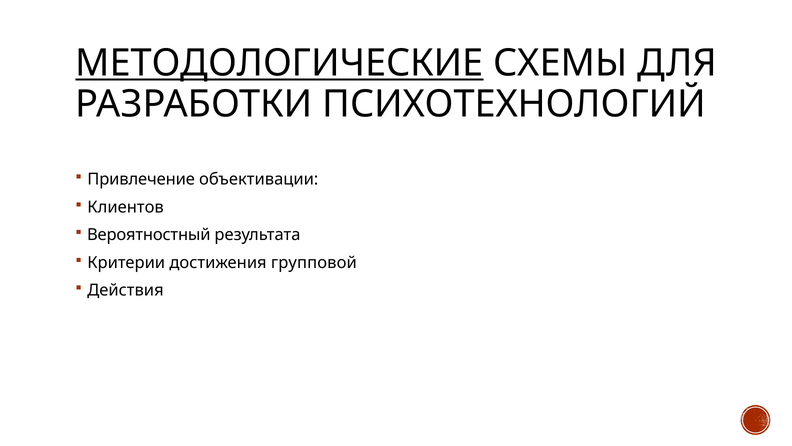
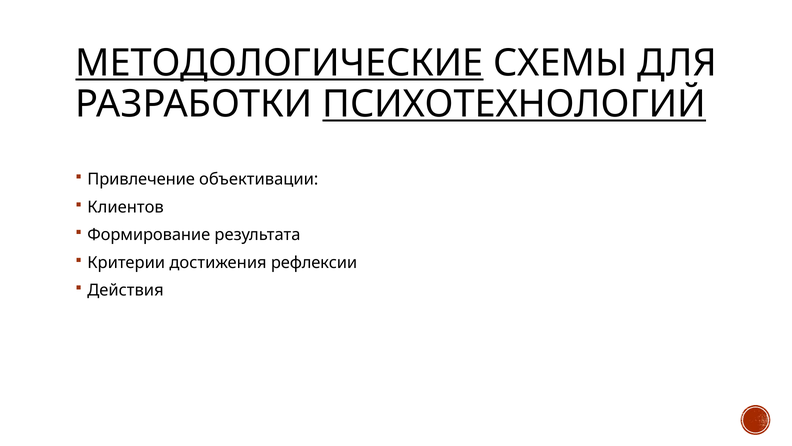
ПСИХОТЕХНОЛОГИЙ underline: none -> present (514, 104)
Вероятностный: Вероятностный -> Формирование (149, 235)
групповой: групповой -> рефлексии (314, 262)
